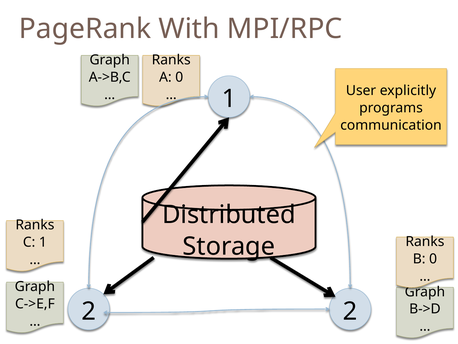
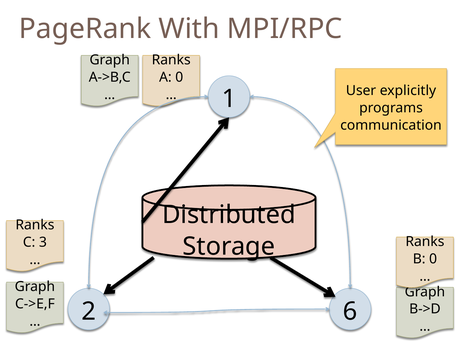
C 1: 1 -> 3 (43, 242)
2 2: 2 -> 6 (350, 311)
